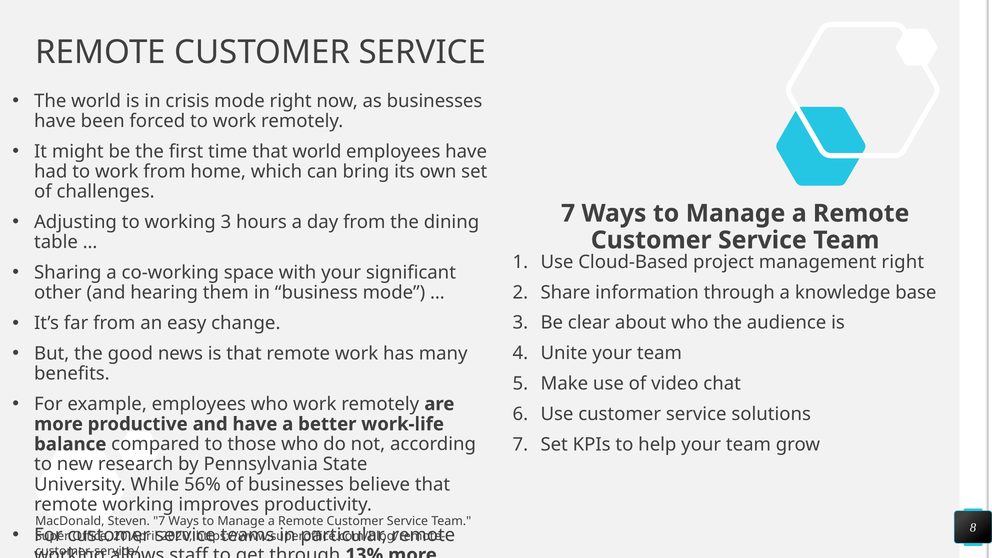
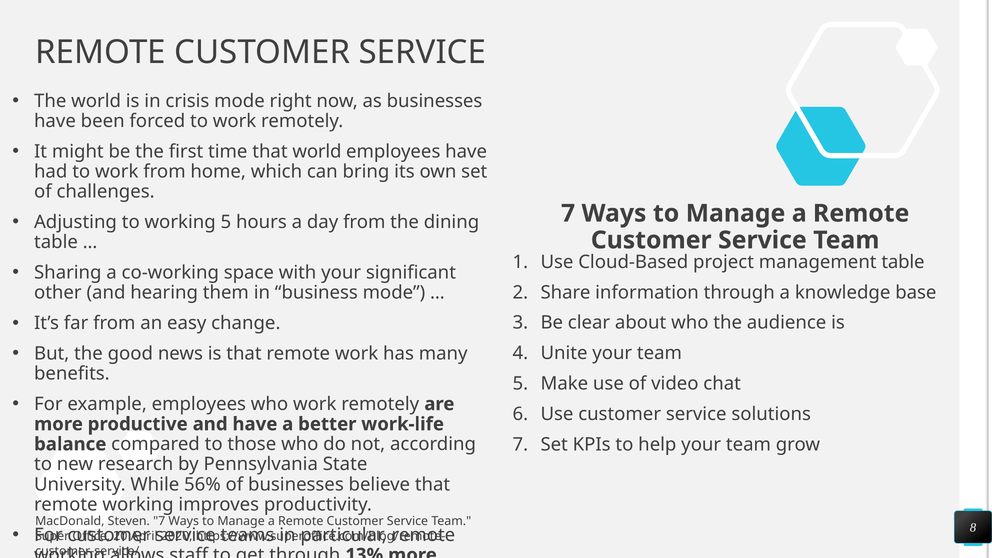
working 3: 3 -> 5 (226, 222)
management right: right -> table (903, 262)
